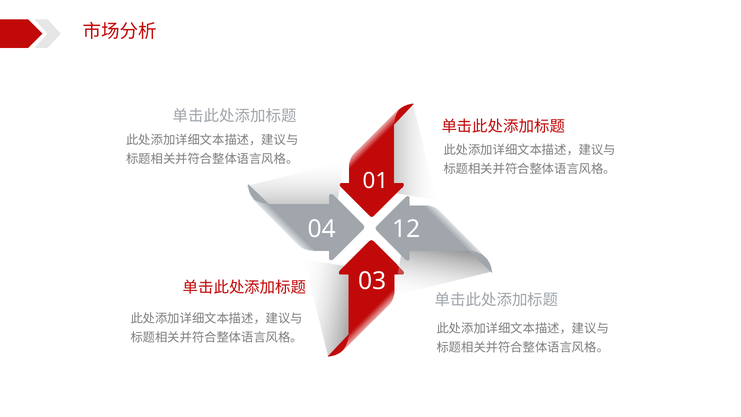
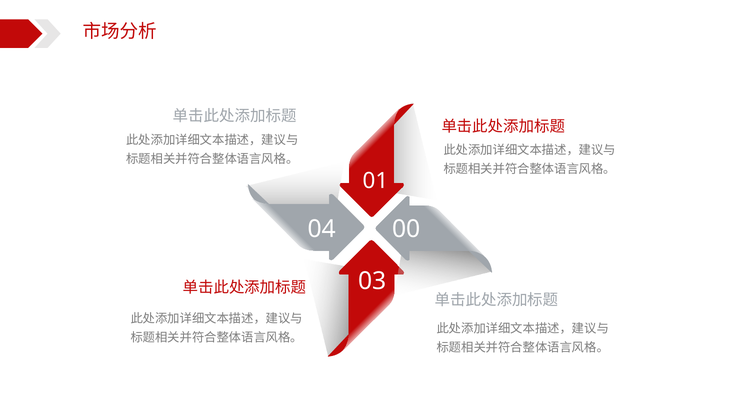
12: 12 -> 00 (406, 229)
